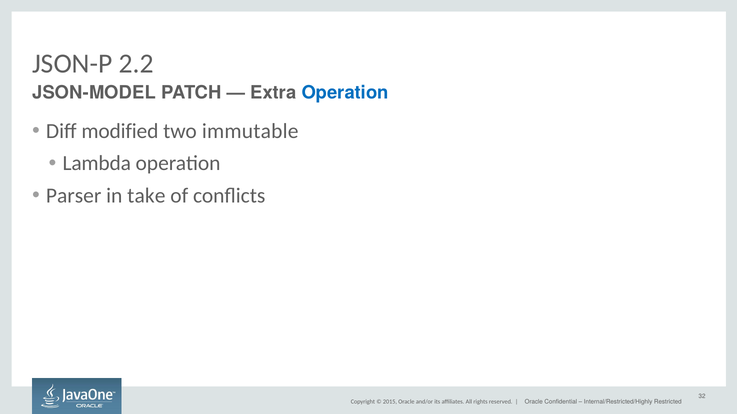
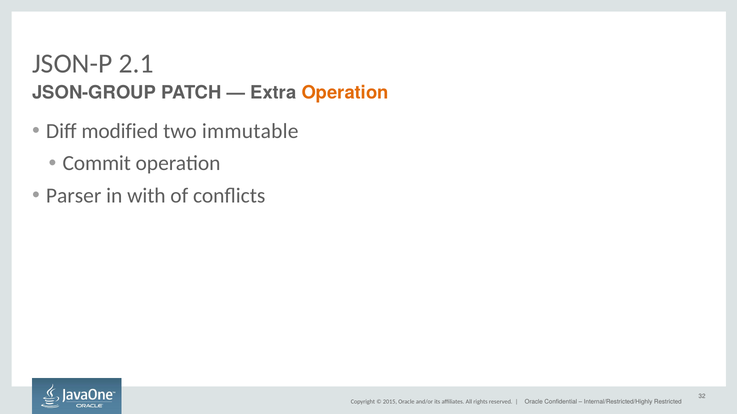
2.2: 2.2 -> 2.1 (136, 64)
JSON-MODEL: JSON-MODEL -> JSON-GROUP (94, 93)
Operation colour: blue -> orange (345, 93)
Lambda: Lambda -> Commit (97, 164)
take: take -> with (146, 196)
